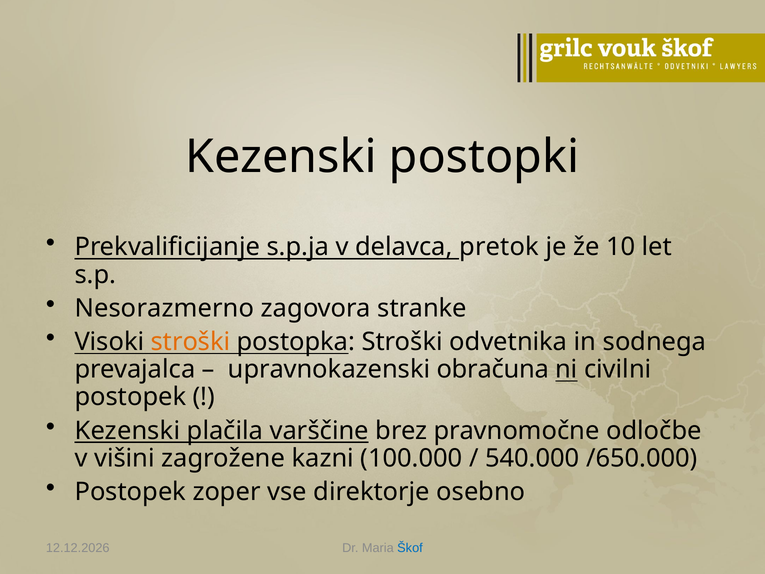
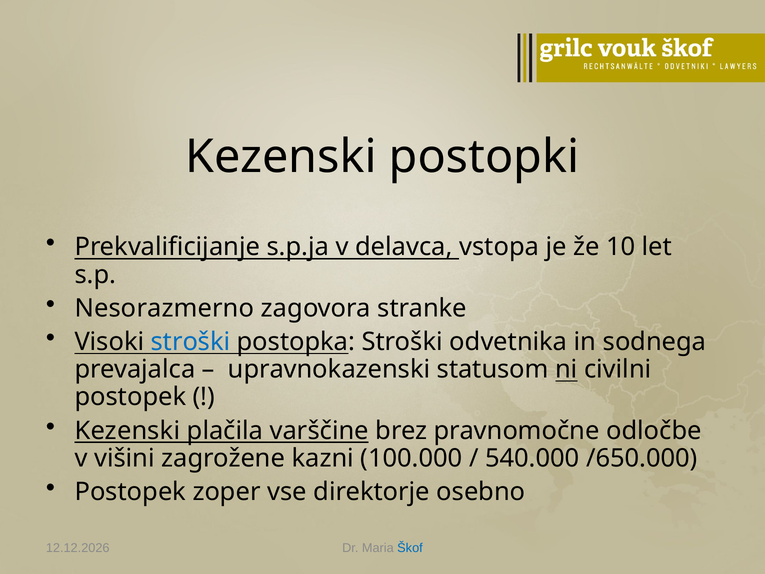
pretok: pretok -> vstopa (499, 247)
stroški colour: orange -> blue (191, 342)
obračuna: obračuna -> statusom (493, 369)
